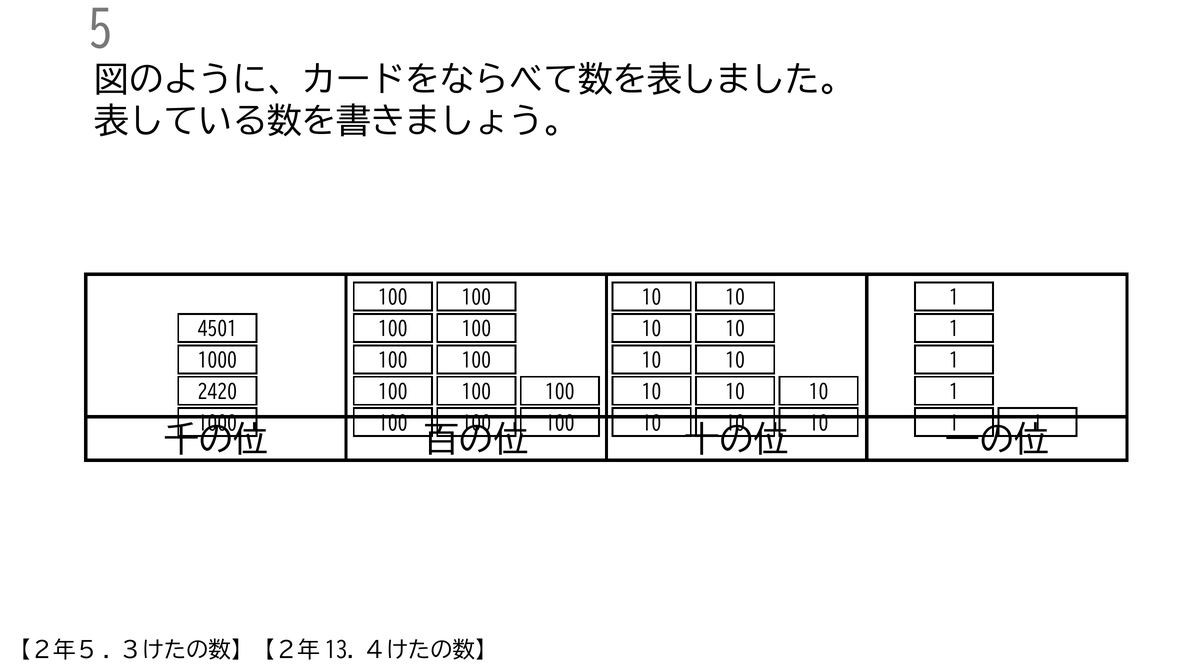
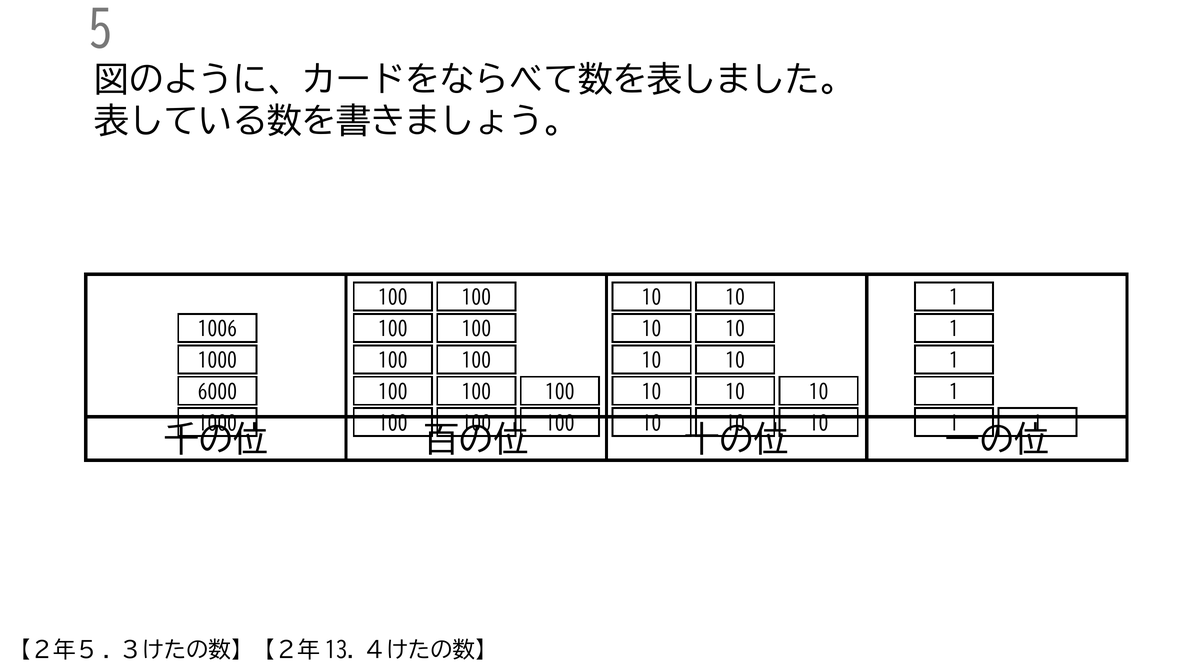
4501: 4501 -> 1006 (217, 329)
2420: 2420 -> 6000 (217, 392)
